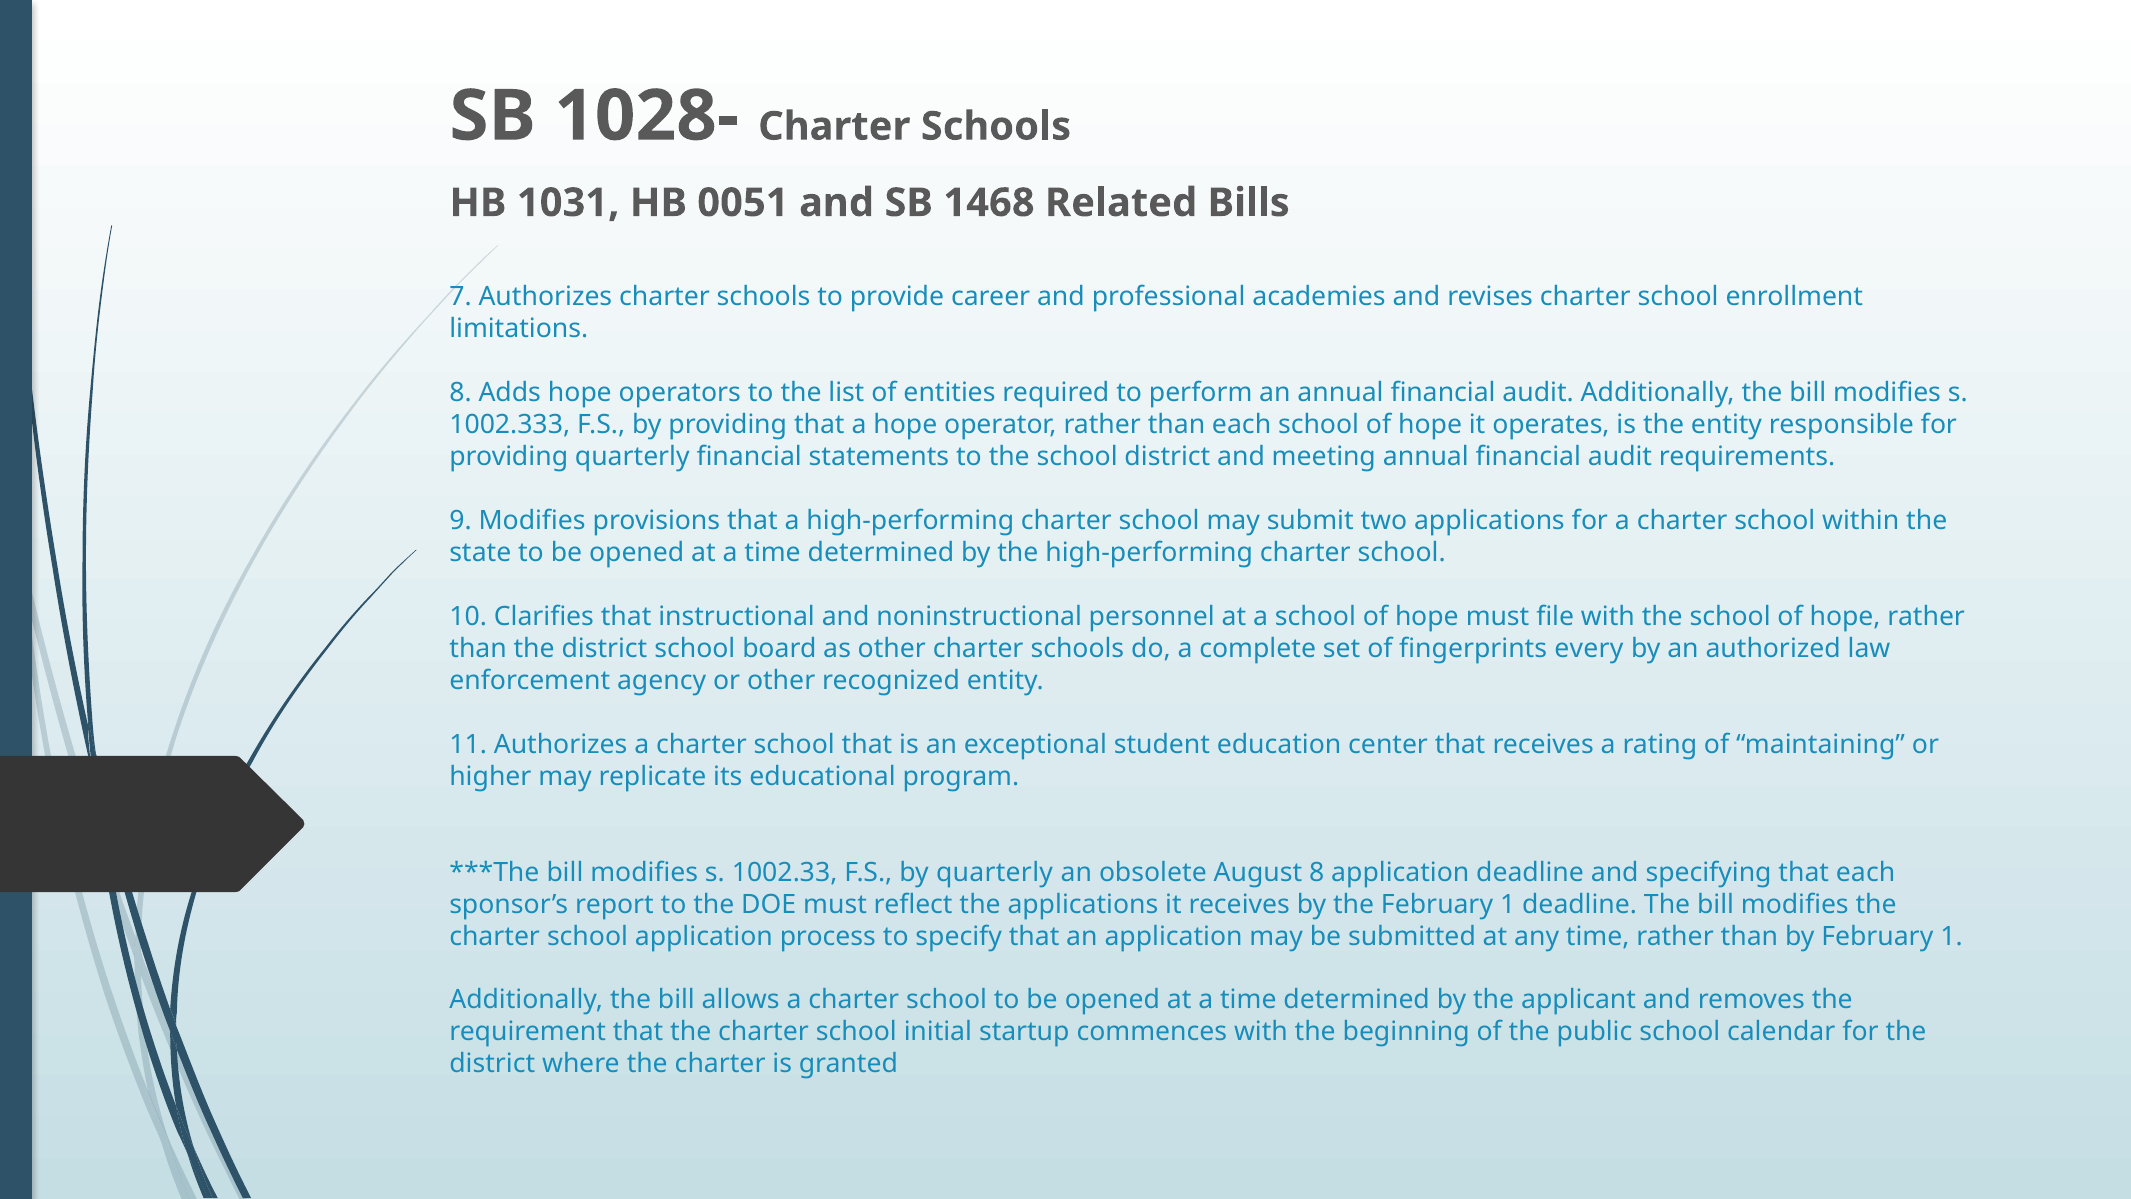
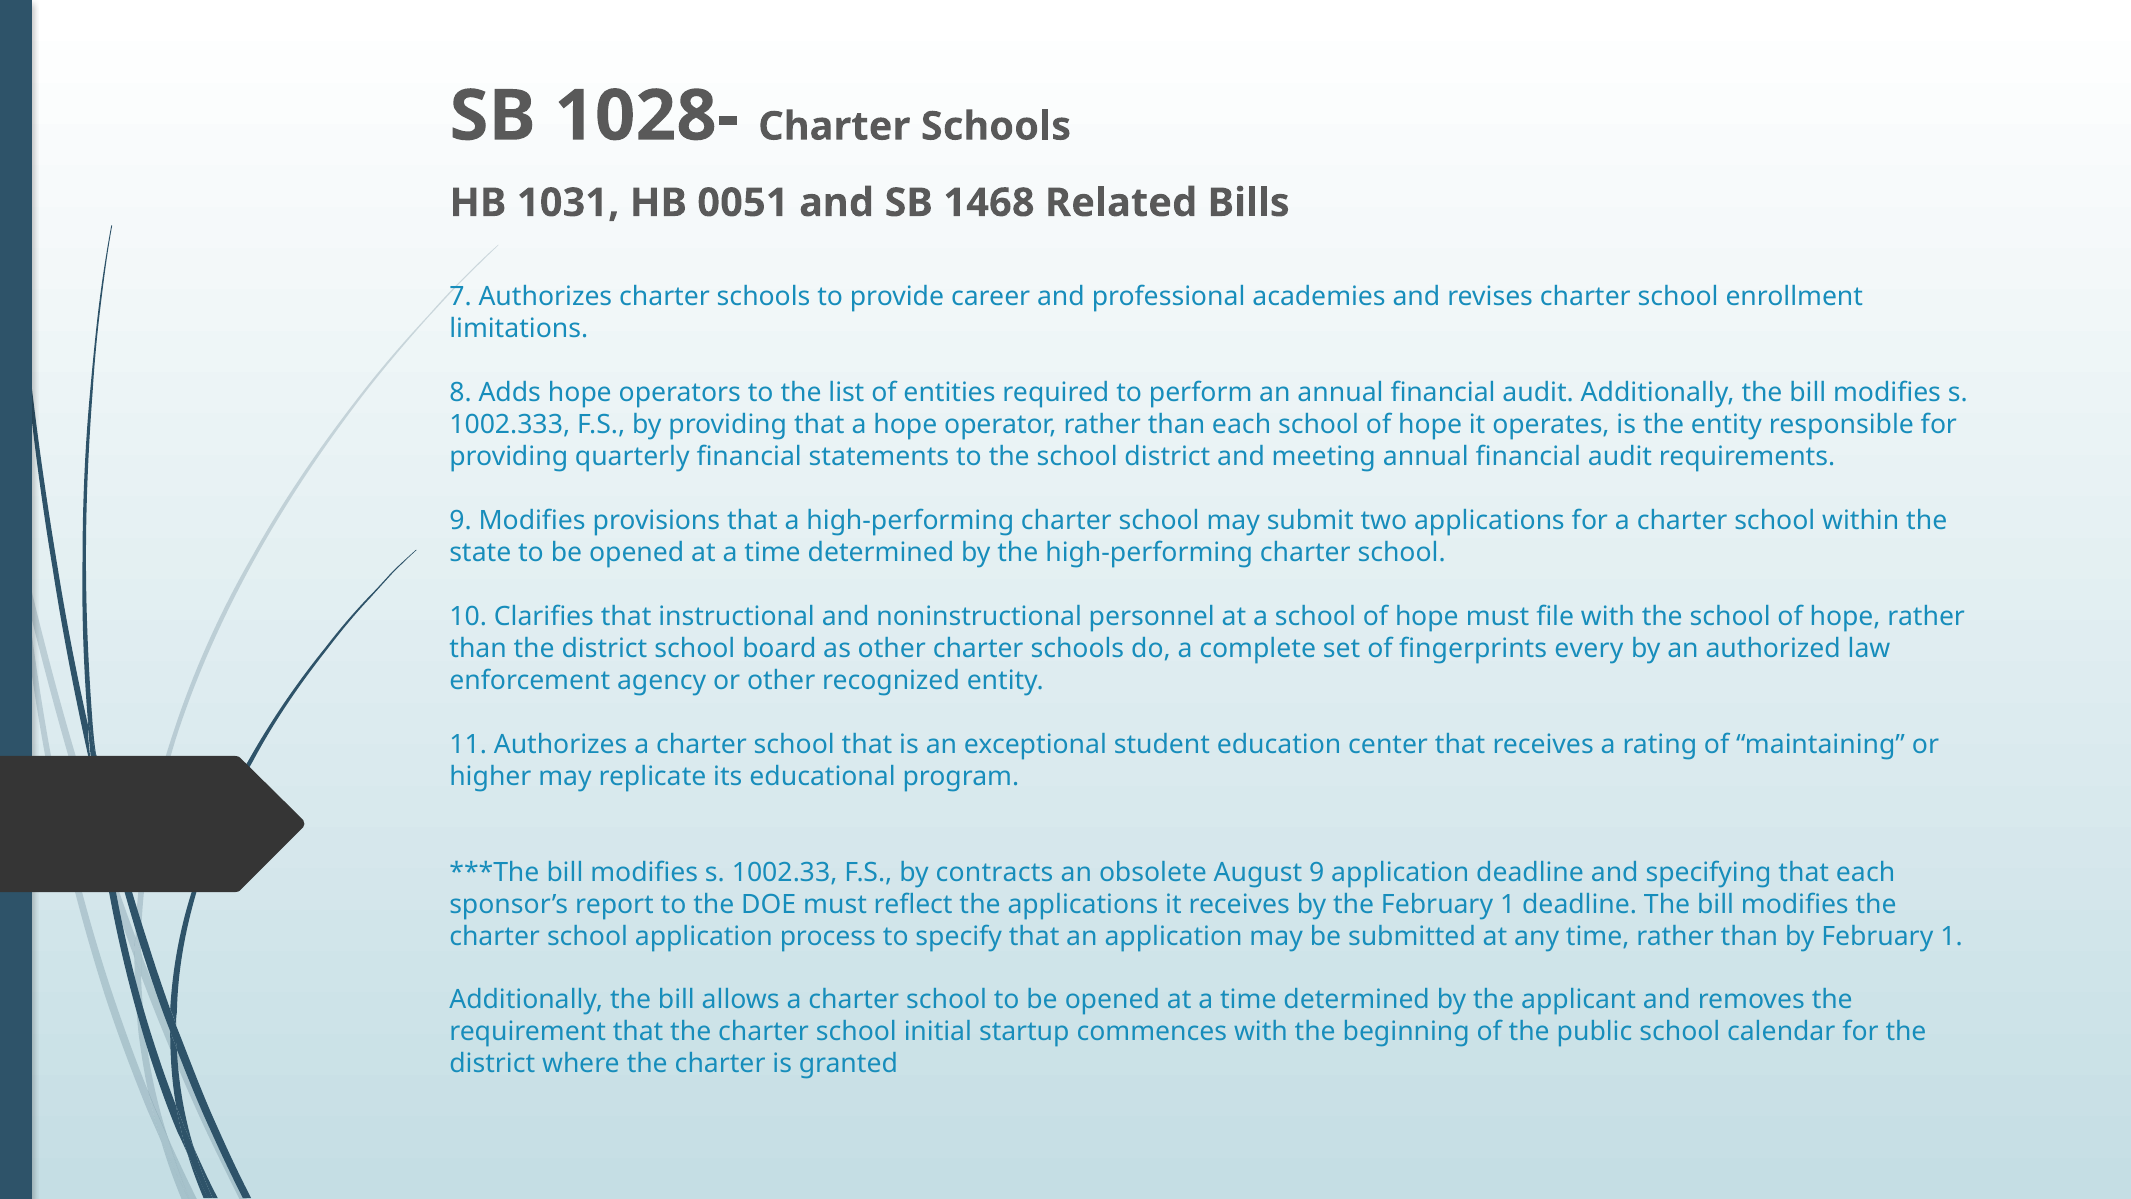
by quarterly: quarterly -> contracts (995, 872)
August 8: 8 -> 9 (1317, 872)
